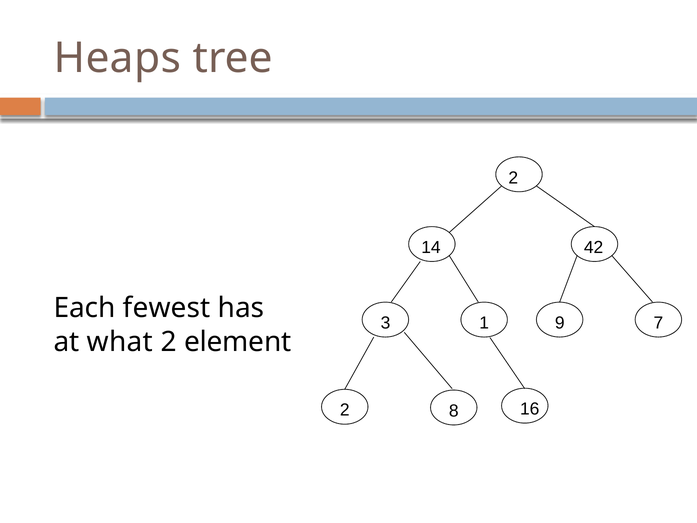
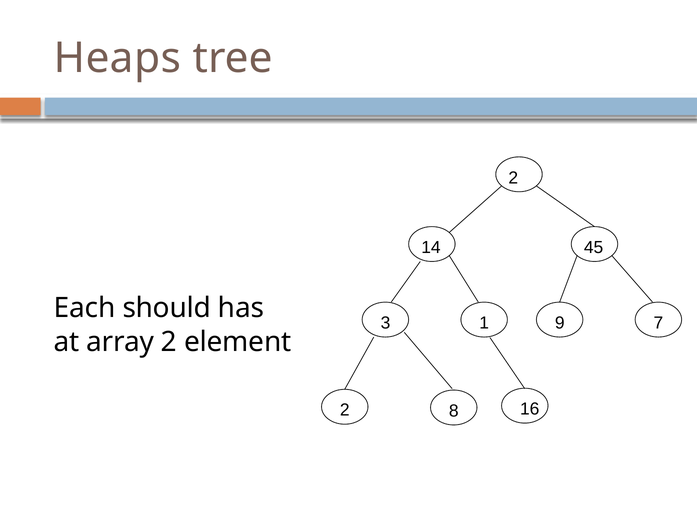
42: 42 -> 45 (594, 247)
fewest: fewest -> should (167, 308)
what: what -> array (120, 342)
